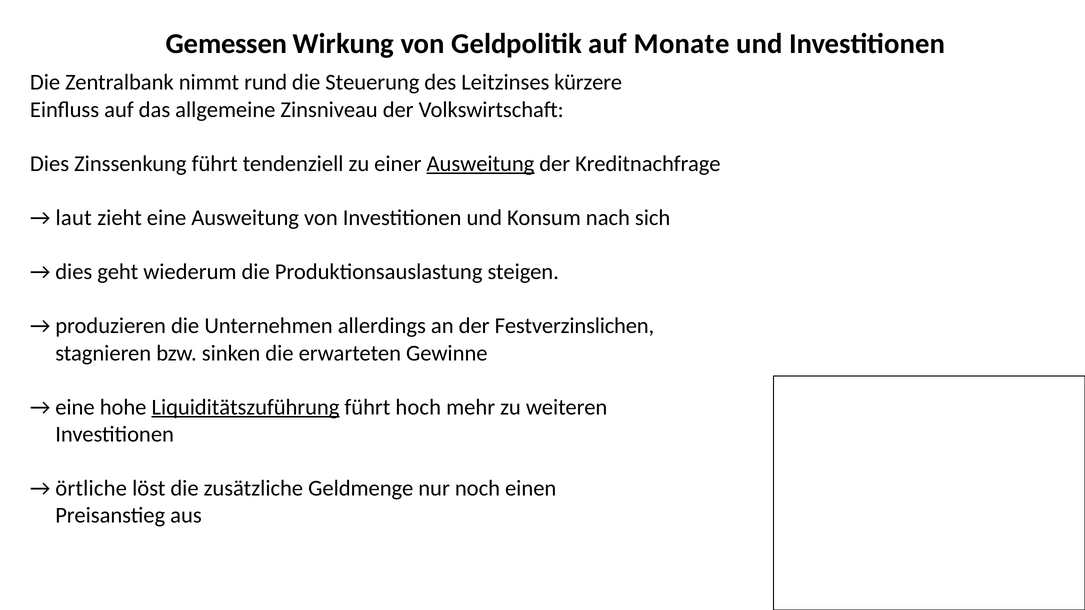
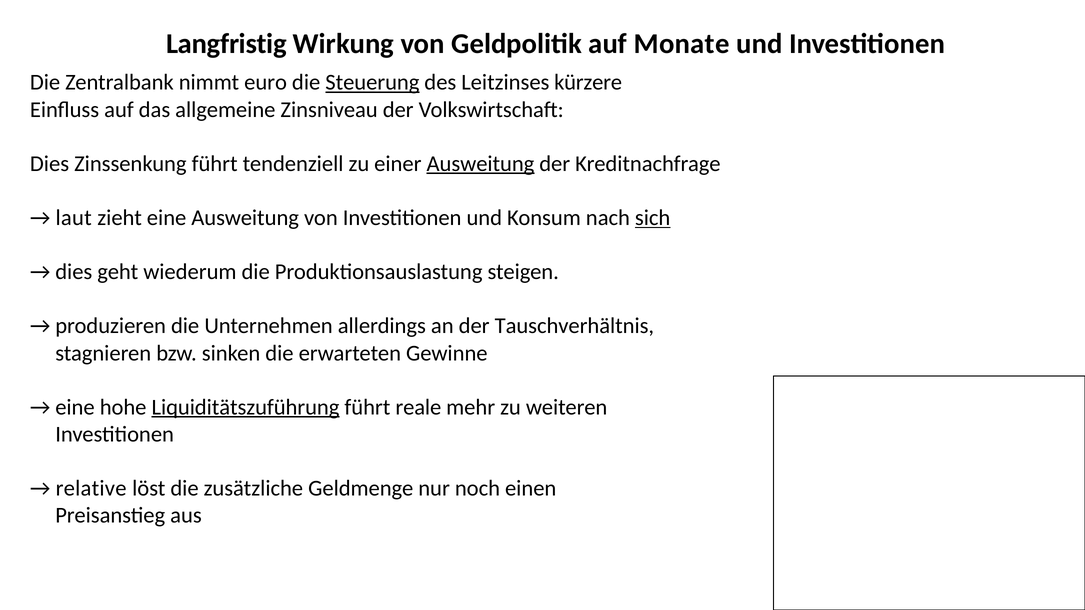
Gemessen: Gemessen -> Langfristig (226, 44)
rund: rund -> euro (266, 83)
Steuerung underline: none -> present (372, 83)
sich underline: none -> present (653, 218)
Festverzinslichen: Festverzinslichen -> Tauschverhältnis (574, 326)
hoch: hoch -> reale (418, 407)
örtliche: örtliche -> relative (91, 489)
